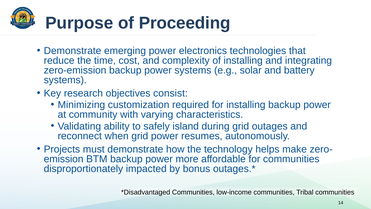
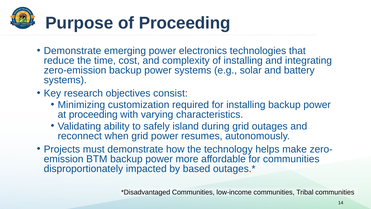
at community: community -> proceeding (93, 115)
bonus: bonus -> based (197, 169)
